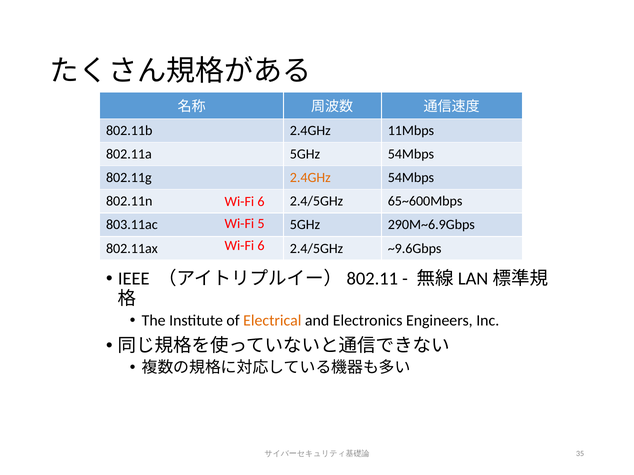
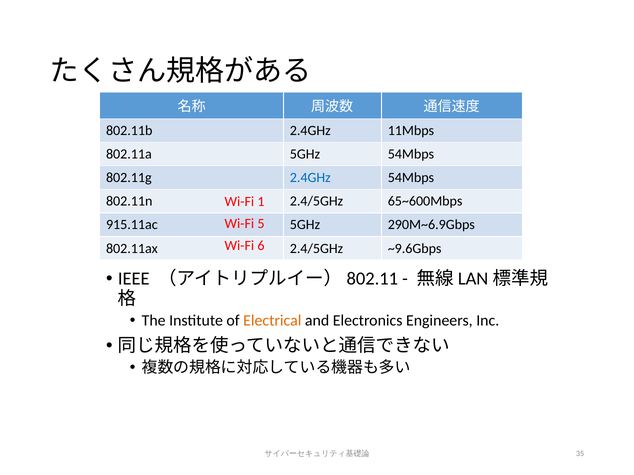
2.4GHz colour: orange -> blue (310, 178)
6: 6 -> 1 (261, 202)
803.11ac: 803.11ac -> 915.11ac (132, 225)
